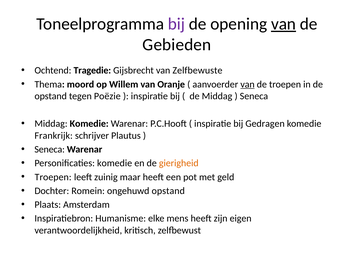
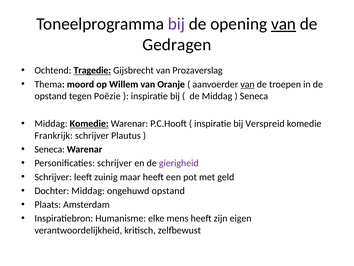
Gebieden: Gebieden -> Gedragen (177, 45)
Tragedie underline: none -> present (92, 70)
Zelfbewuste: Zelfbewuste -> Prozaverslag (198, 70)
Komedie underline: none -> present (89, 123)
Gedragen: Gedragen -> Verspreid (265, 123)
Personificaties komedie: komedie -> schrijver (115, 163)
gierigheid colour: orange -> purple (179, 163)
Troepen: Troepen -> Schrijver (53, 177)
Dochter Romein: Romein -> Middag (88, 190)
